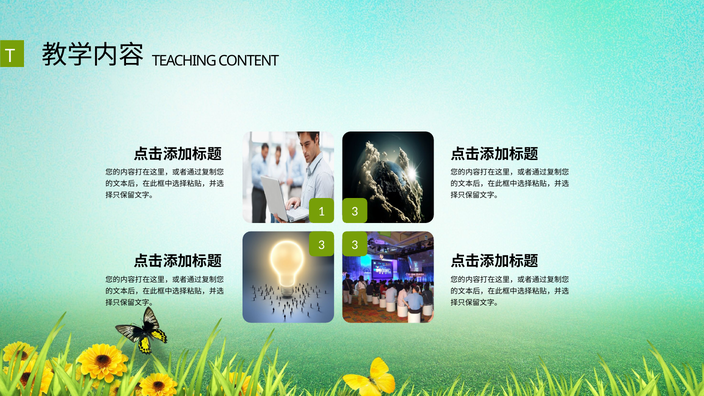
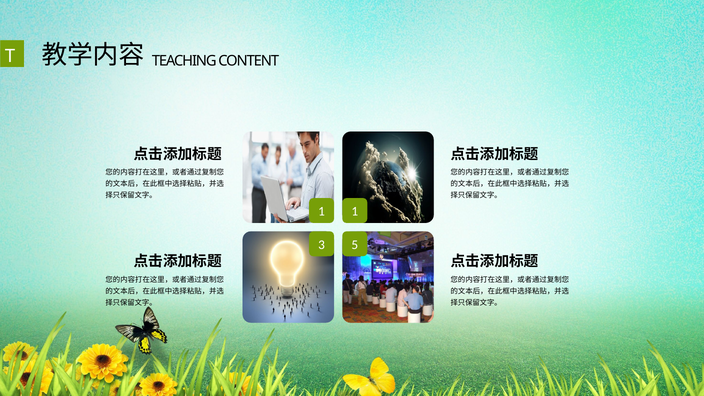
1 3: 3 -> 1 (355, 211)
3: 3 -> 5 (355, 245)
